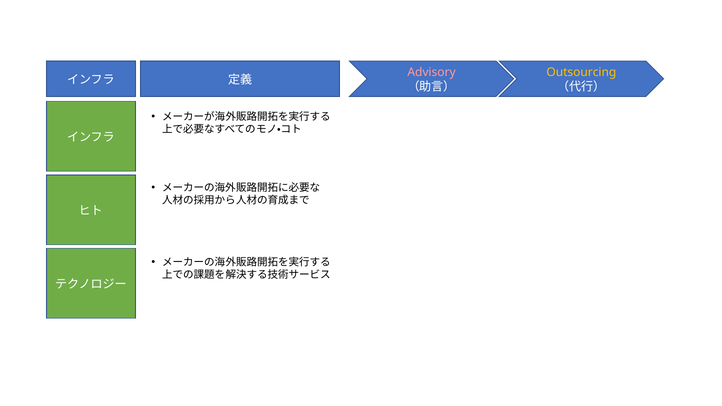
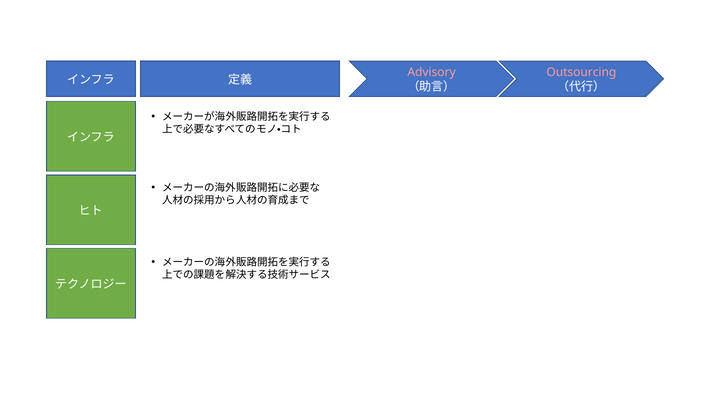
Outsourcing colour: yellow -> pink (581, 72)
